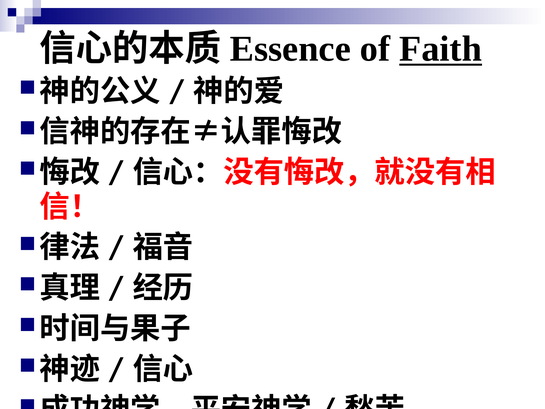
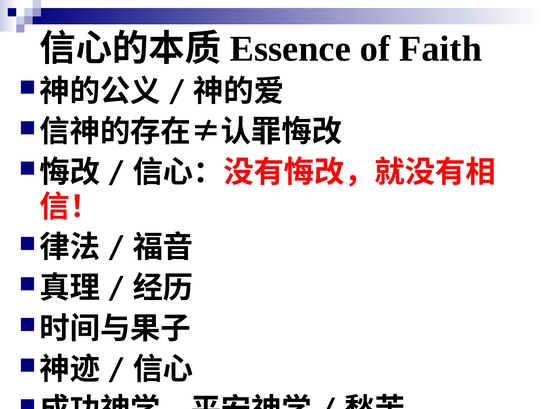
Faith underline: present -> none (441, 49)
